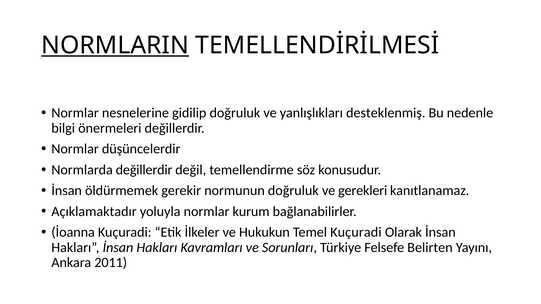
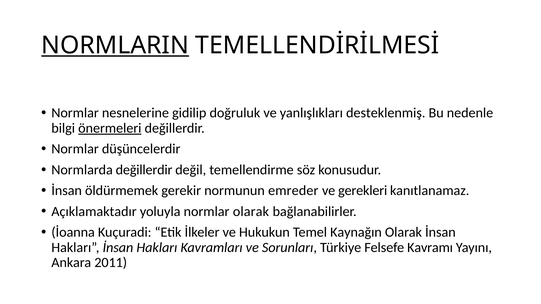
önermeleri underline: none -> present (110, 128)
normunun doğruluk: doğruluk -> emreder (293, 191)
normlar kurum: kurum -> olarak (251, 212)
Temel Kuçuradi: Kuçuradi -> Kaynağın (356, 233)
Belirten: Belirten -> Kavramı (430, 248)
